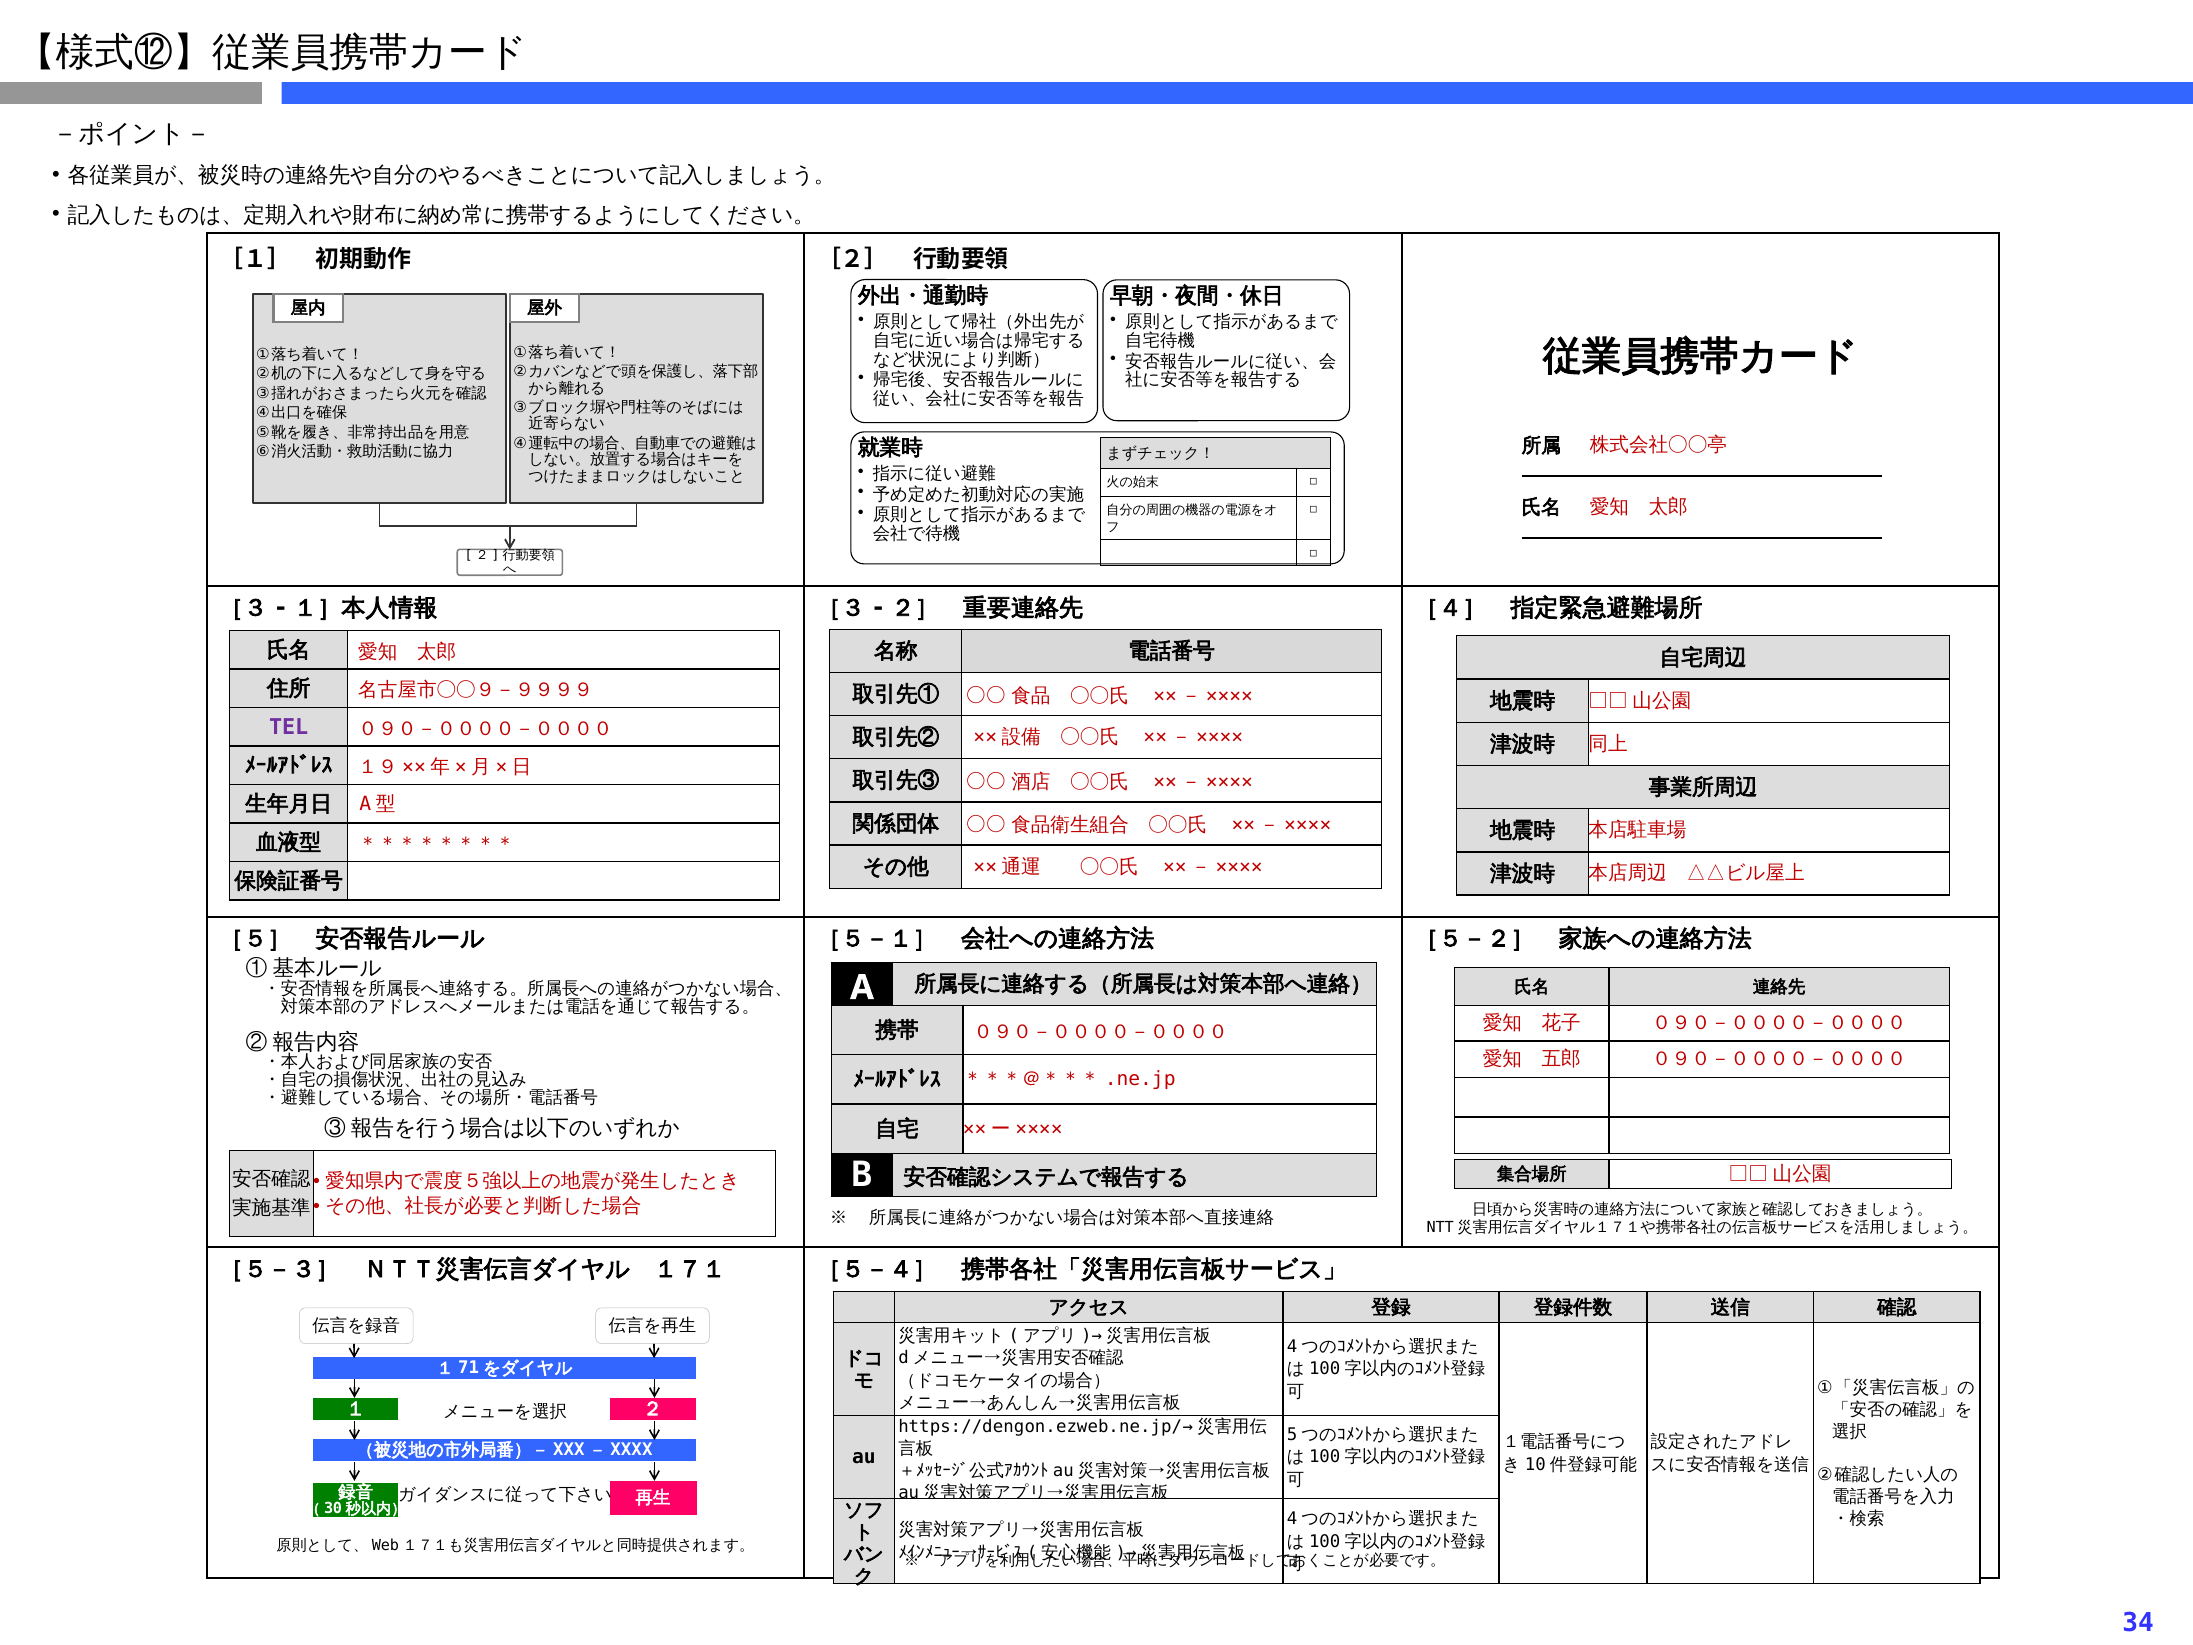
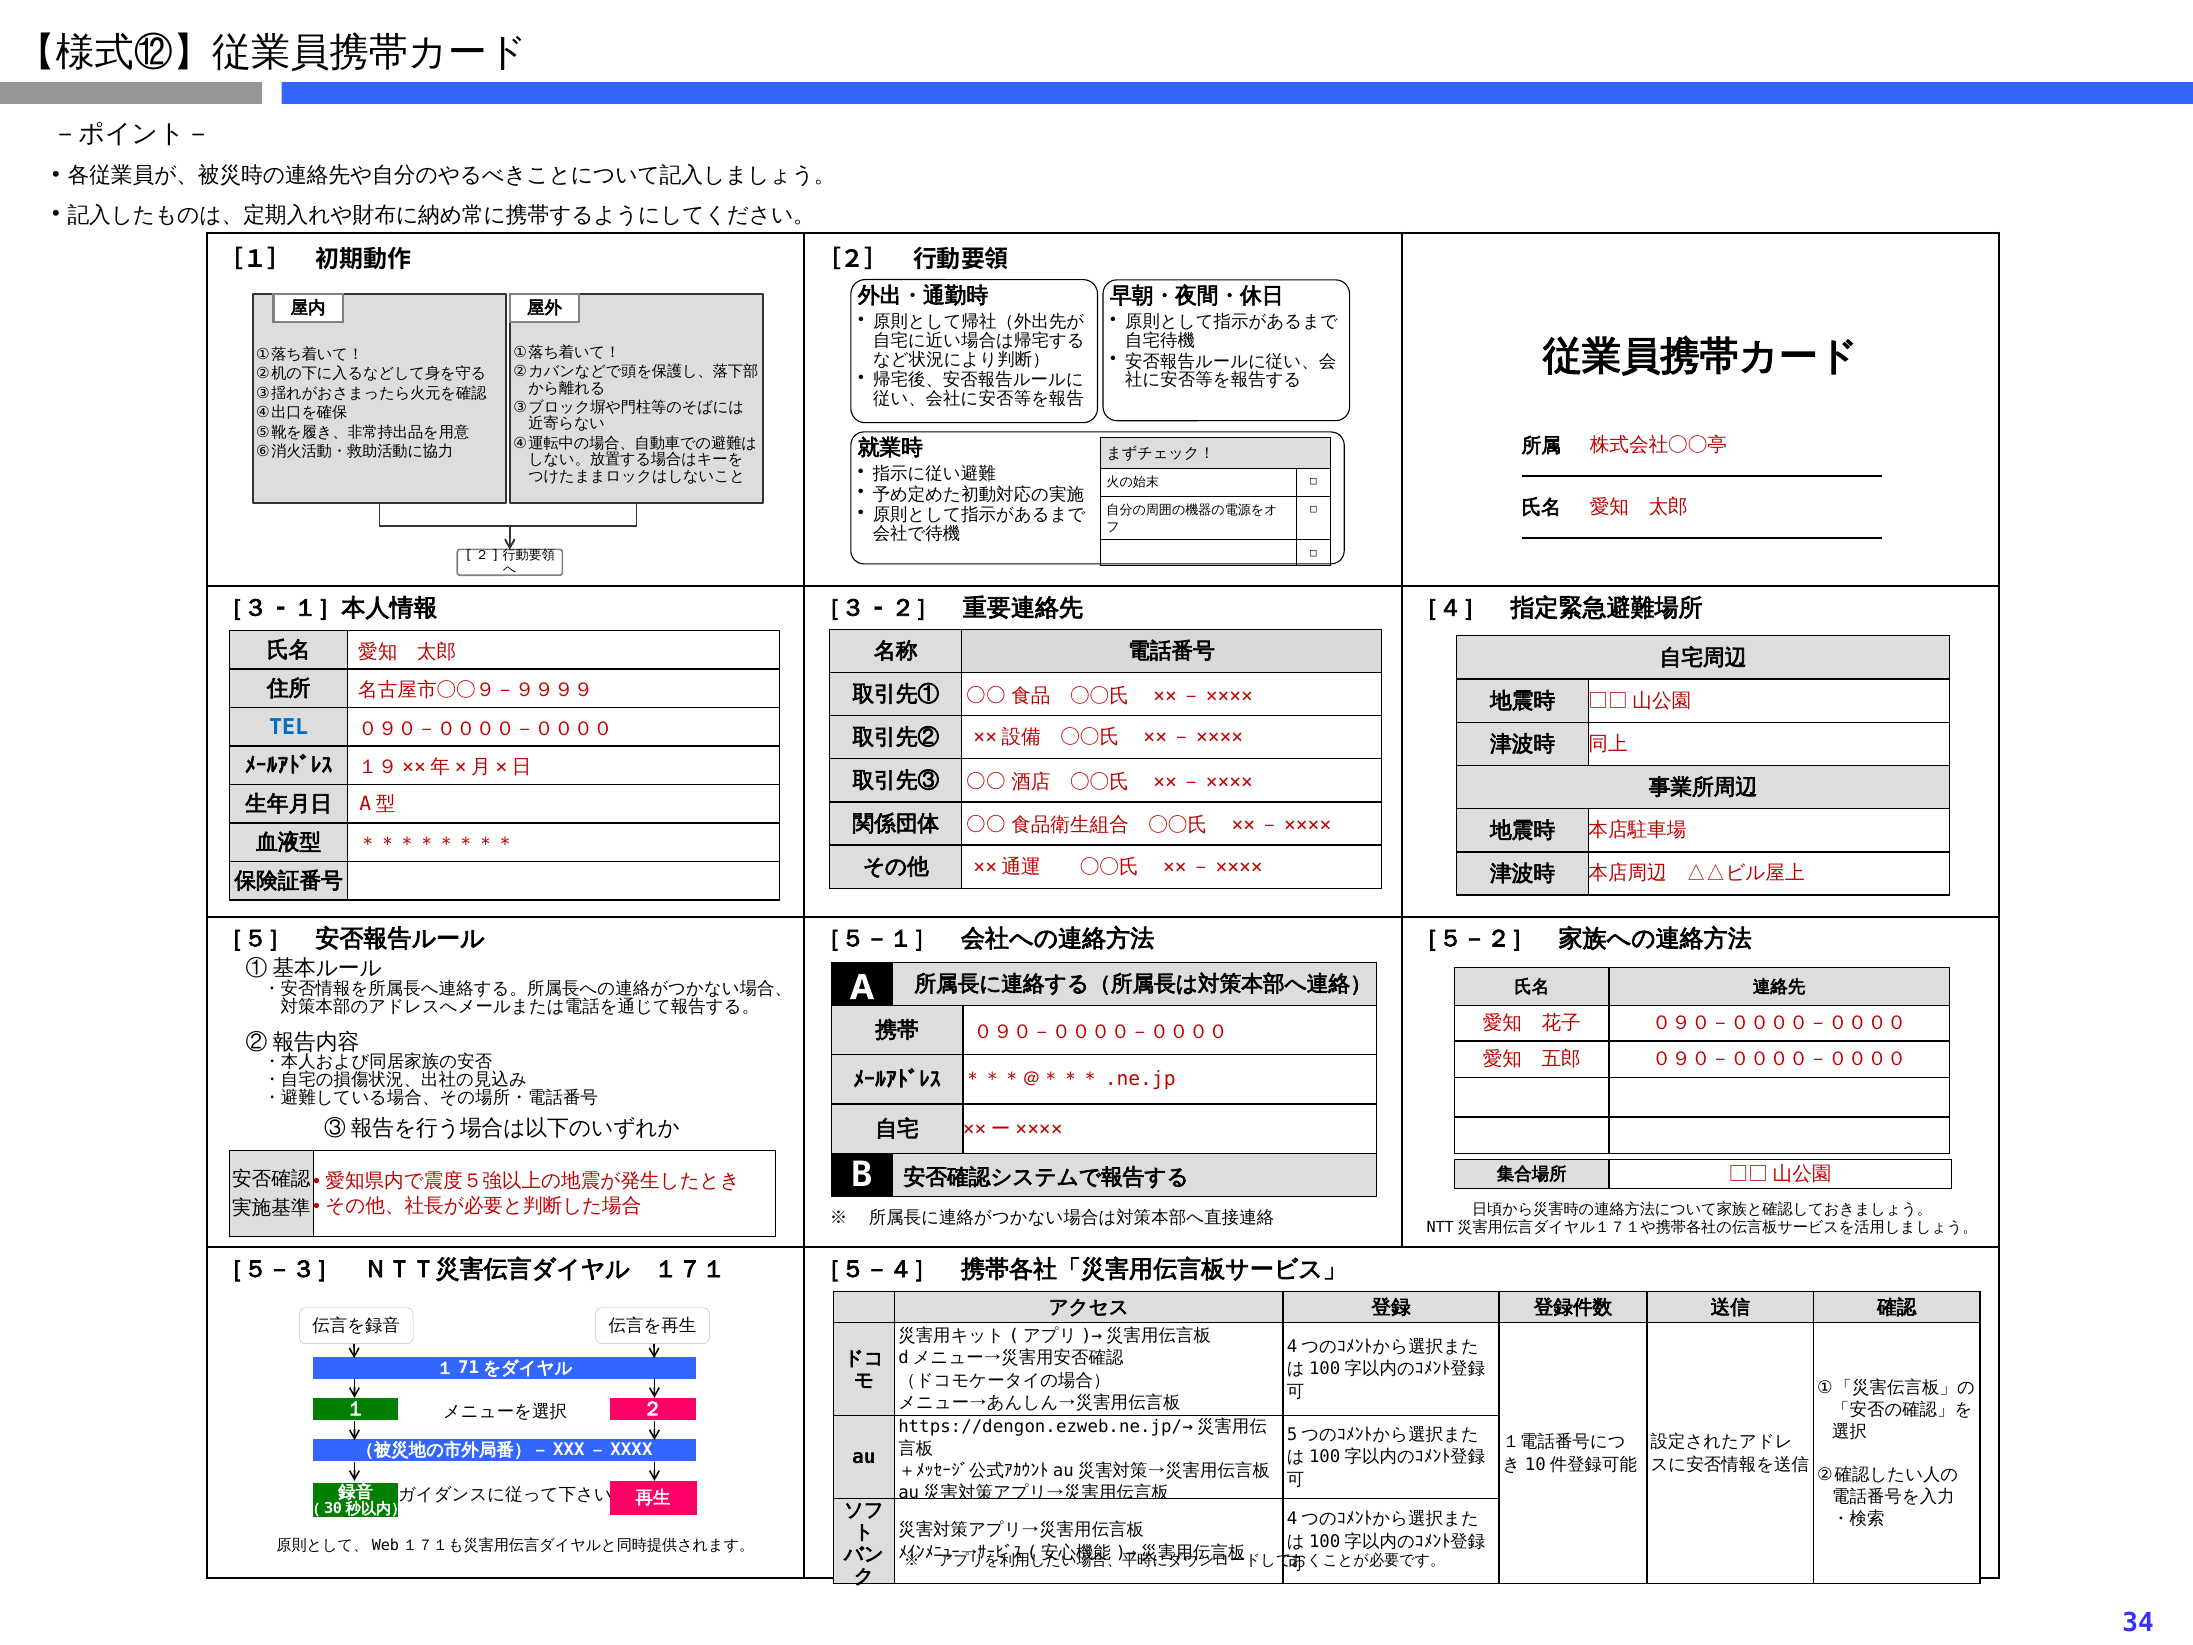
TEL colour: purple -> blue (289, 727)
